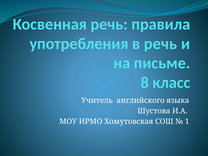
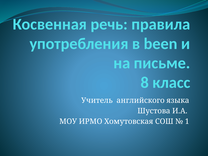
в речь: речь -> been (161, 44)
